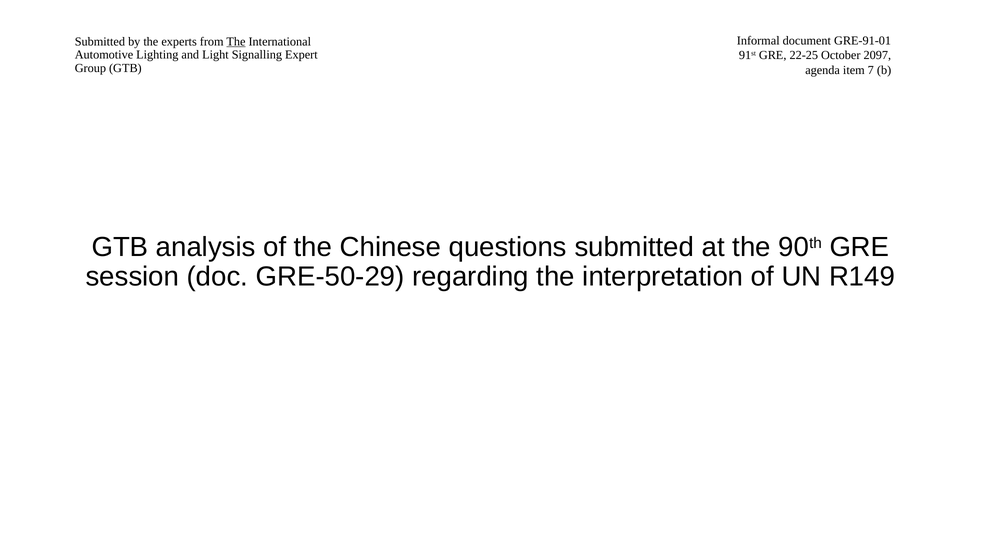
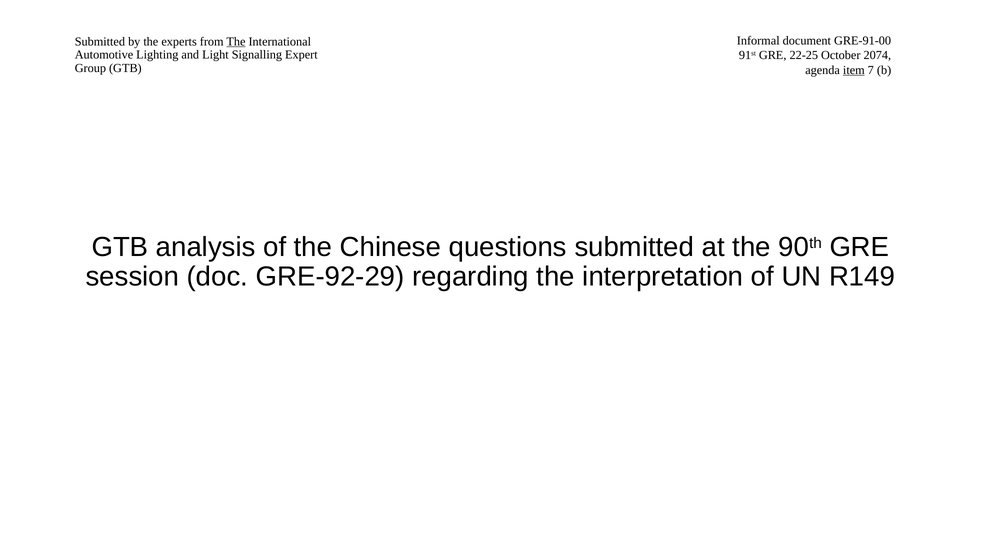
GRE-91-01: GRE-91-01 -> GRE-91-00 (863, 41)
2097: 2097 -> 2074 (877, 55)
item underline: none -> present (854, 70)
GRE-50-29: GRE-50-29 -> GRE-92-29 (330, 277)
